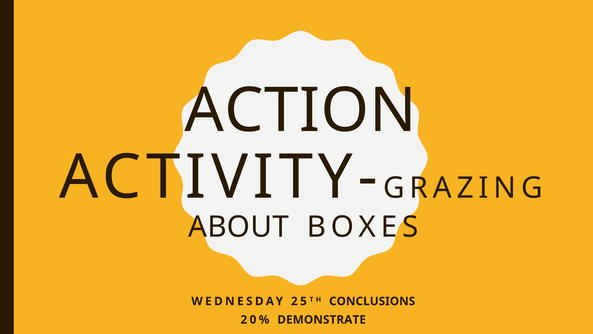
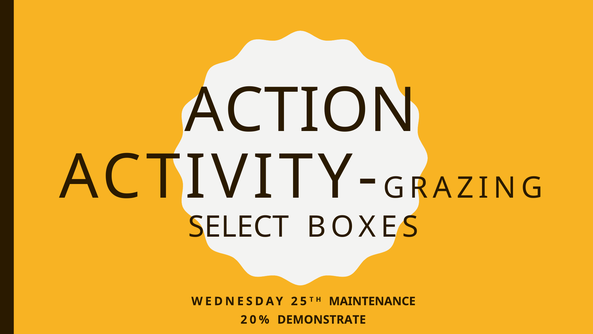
ABOUT: ABOUT -> SELECT (239, 227)
CONCLUSIONS: CONCLUSIONS -> MAINTENANCE (372, 301)
